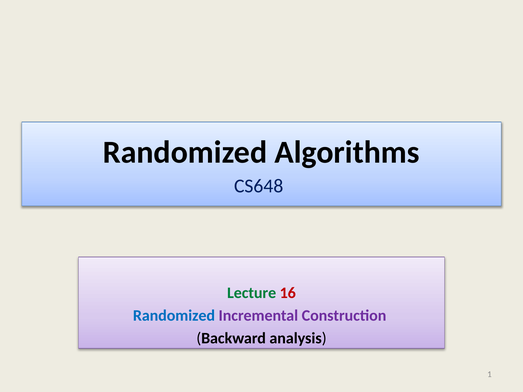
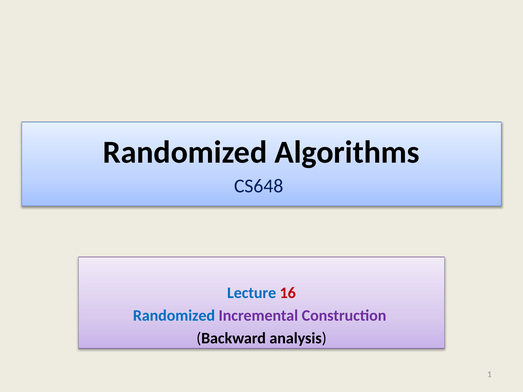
Lecture colour: green -> blue (252, 293)
